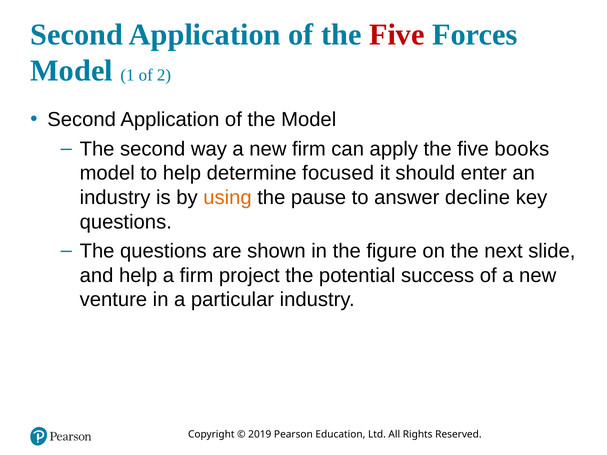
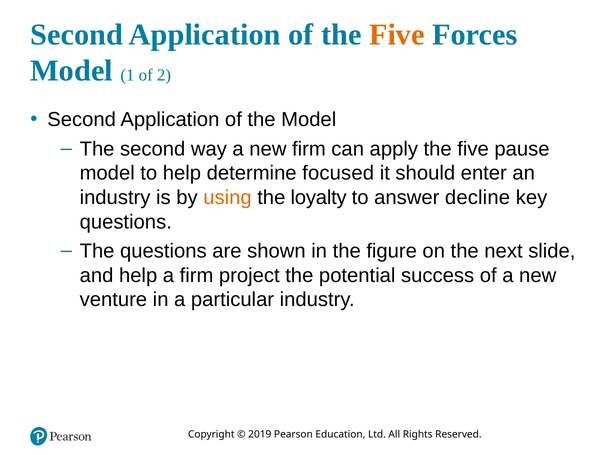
Five colour: red -> orange (397, 35)
books: books -> pause (522, 149)
pause: pause -> loyalty (319, 198)
